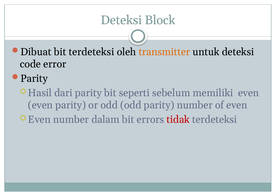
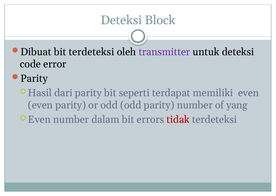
transmitter colour: orange -> purple (164, 52)
sebelum: sebelum -> terdapat (171, 93)
of even: even -> yang (237, 105)
